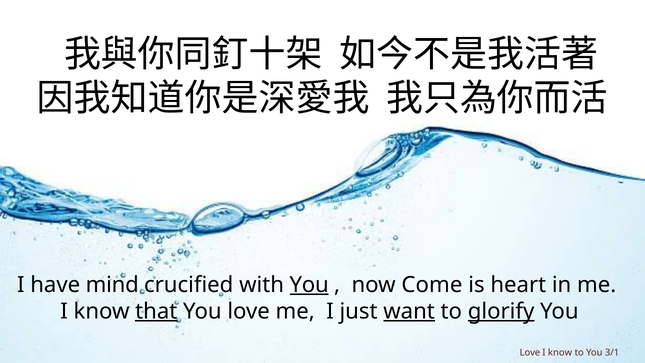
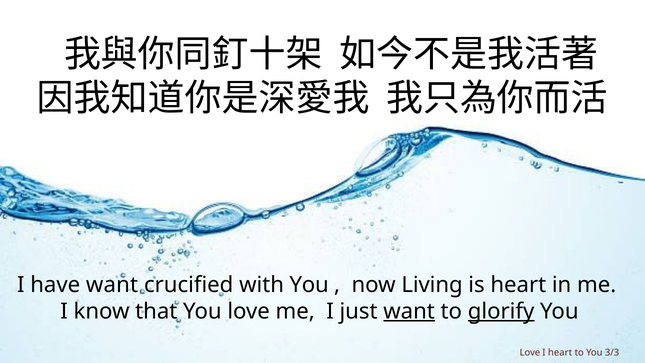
have mind: mind -> want (112, 285)
You underline: present -> none (309, 285)
Come: Come -> Living (432, 285)
that underline: present -> none (156, 311)
know: know -> heart (560, 352)
3/1: 3/1 -> 3/3 (612, 352)
